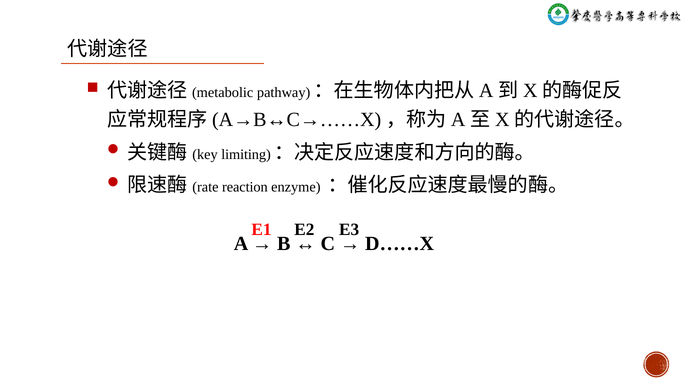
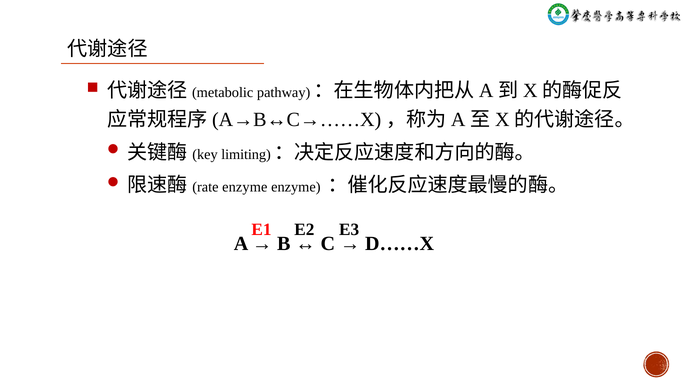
reaction: reaction -> enzyme (245, 187)
